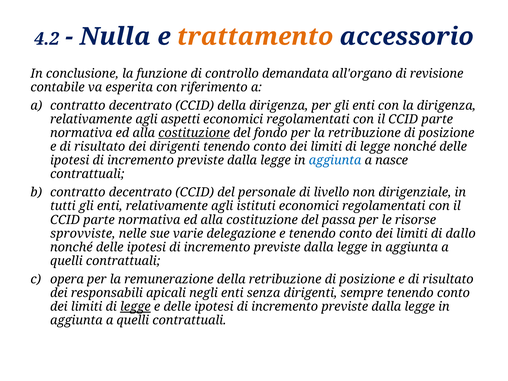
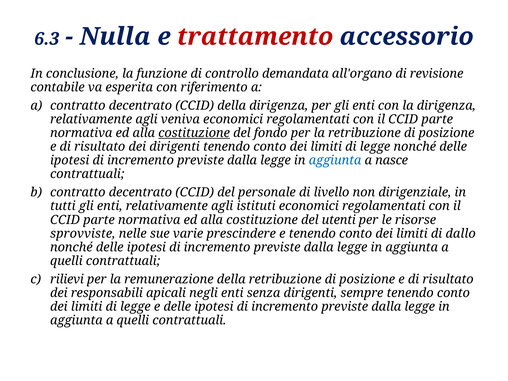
4.2: 4.2 -> 6.3 (47, 39)
trattamento colour: orange -> red (255, 37)
aspetti: aspetti -> veniva (180, 119)
passa: passa -> utenti (339, 220)
delegazione: delegazione -> prescindere (241, 234)
opera: opera -> rilievi (67, 279)
legge underline: present -> none (135, 307)
